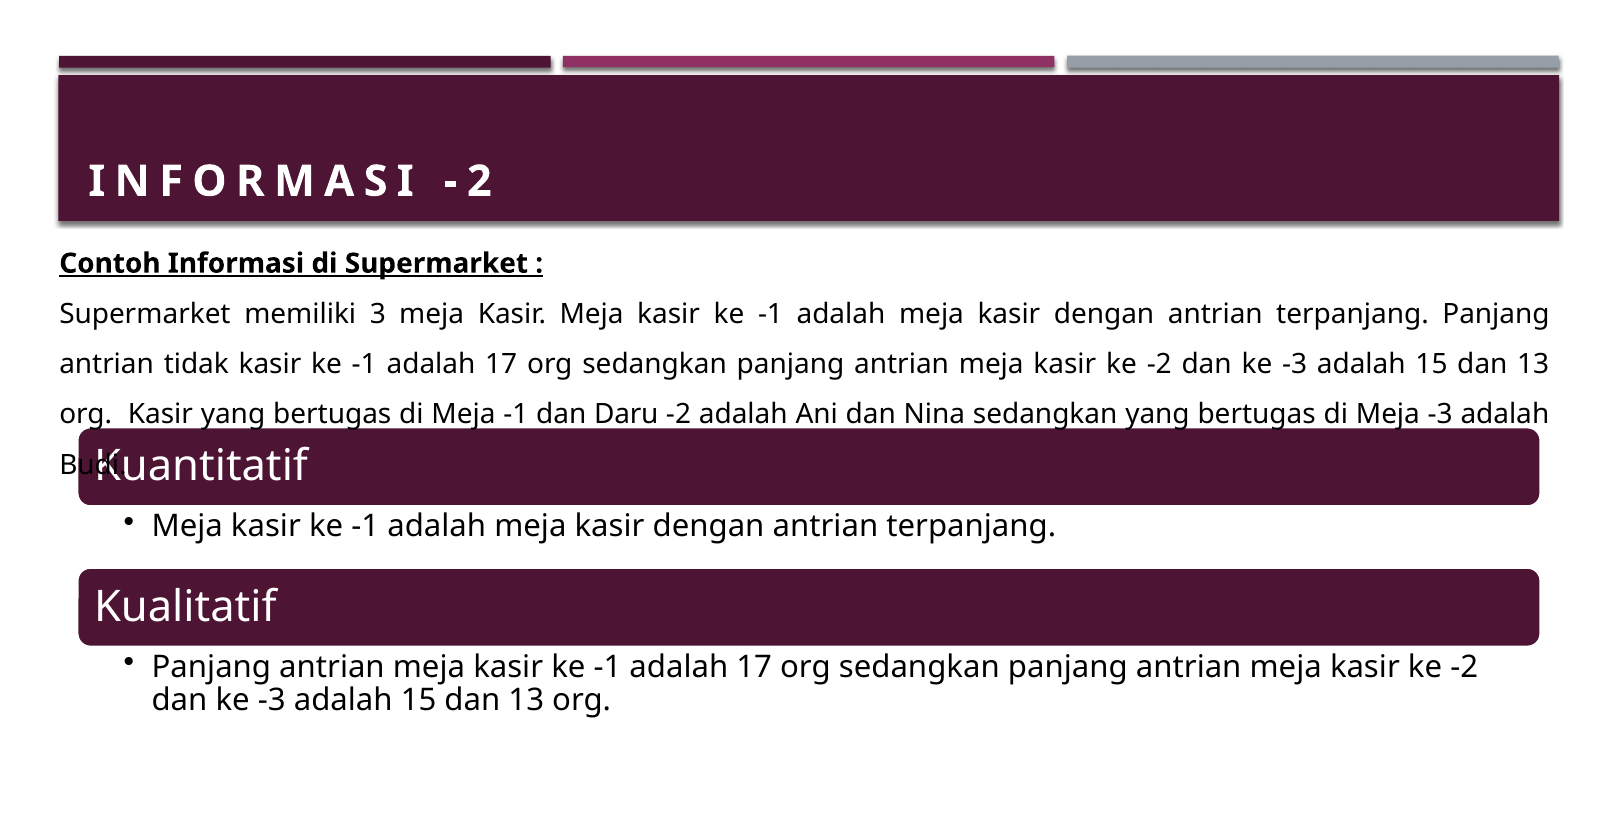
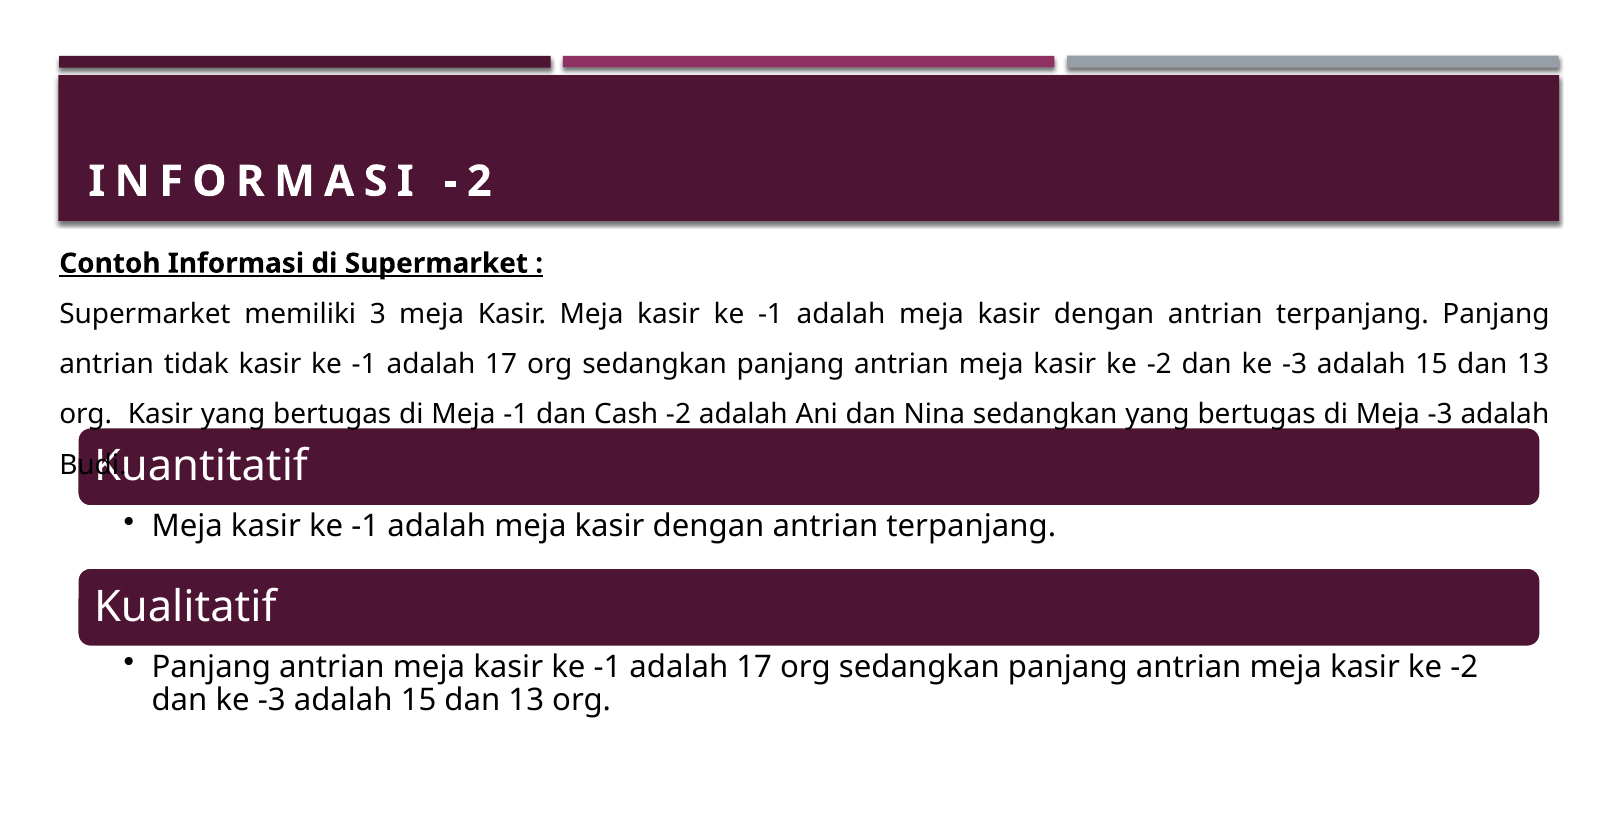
Daru: Daru -> Cash (626, 415)
